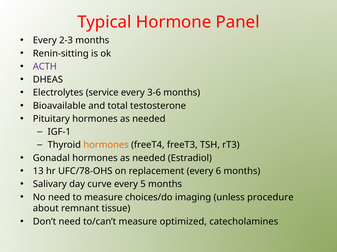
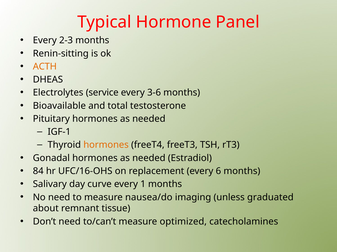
ACTH colour: purple -> orange (45, 67)
13: 13 -> 84 (38, 172)
UFC/78-OHS: UFC/78-OHS -> UFC/16-OHS (85, 172)
5: 5 -> 1 (143, 185)
choices/do: choices/do -> nausea/do (149, 198)
procedure: procedure -> graduated (270, 198)
